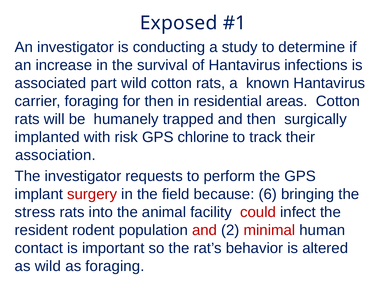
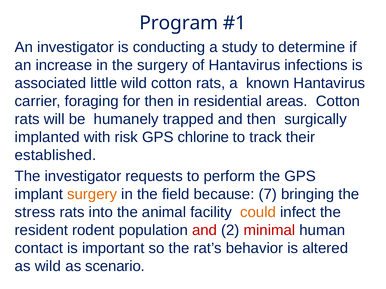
Exposed: Exposed -> Program (179, 23)
the survival: survival -> surgery (162, 65)
part: part -> little (104, 83)
association: association -> established (55, 155)
surgery colour: red -> orange (92, 195)
6: 6 -> 7 (268, 195)
could colour: red -> orange (258, 213)
as foraging: foraging -> scenario (115, 267)
